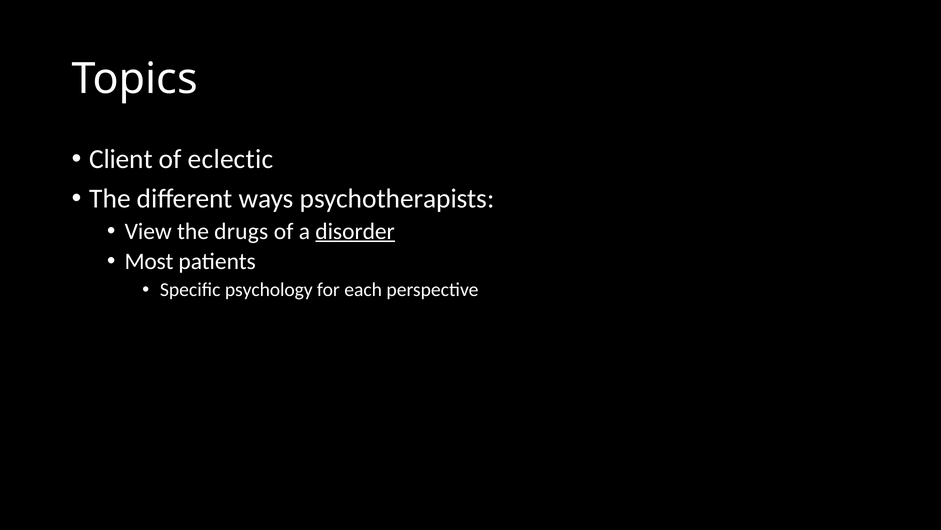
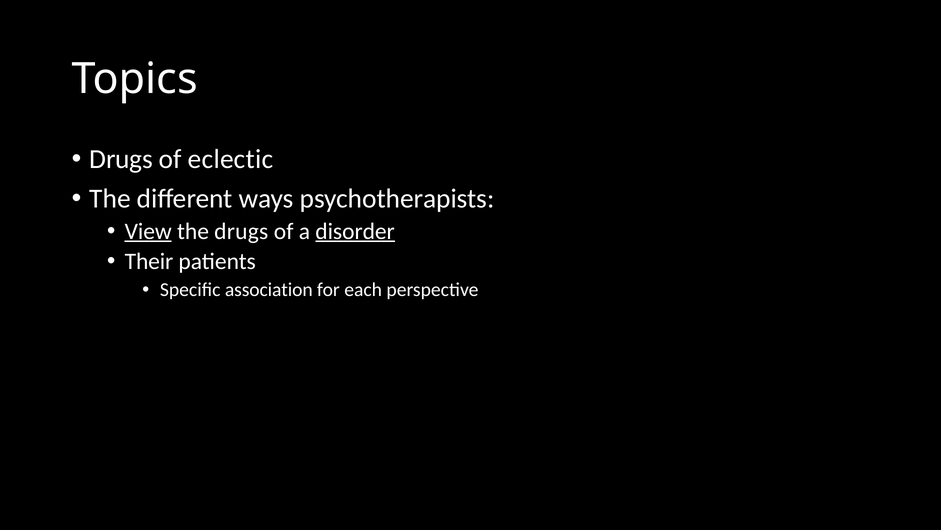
Client: Client -> Drugs (121, 159)
View underline: none -> present (148, 231)
Most: Most -> Their (149, 261)
psychology: psychology -> association (269, 289)
